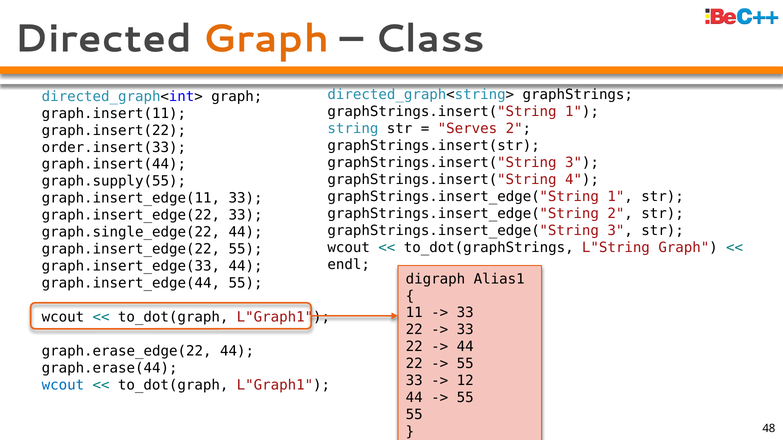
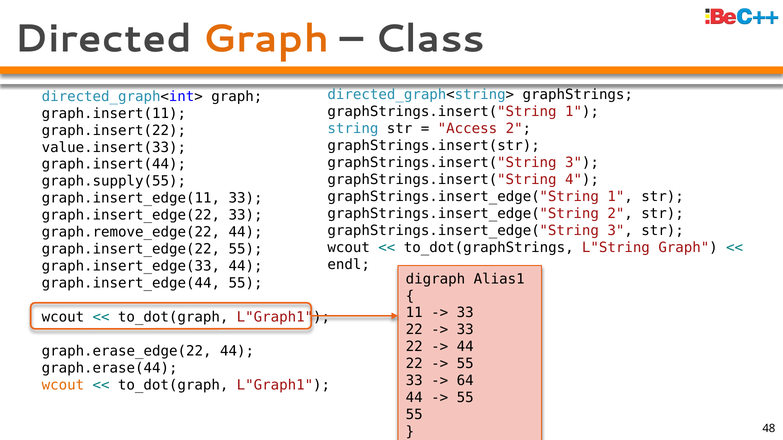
Serves: Serves -> Access (467, 129)
order.insert(33: order.insert(33 -> value.insert(33 (114, 147)
graph.single_edge(22: graph.single_edge(22 -> graph.remove_edge(22 (131, 232)
12: 12 -> 64 (465, 381)
wcout colour: blue -> orange (63, 385)
